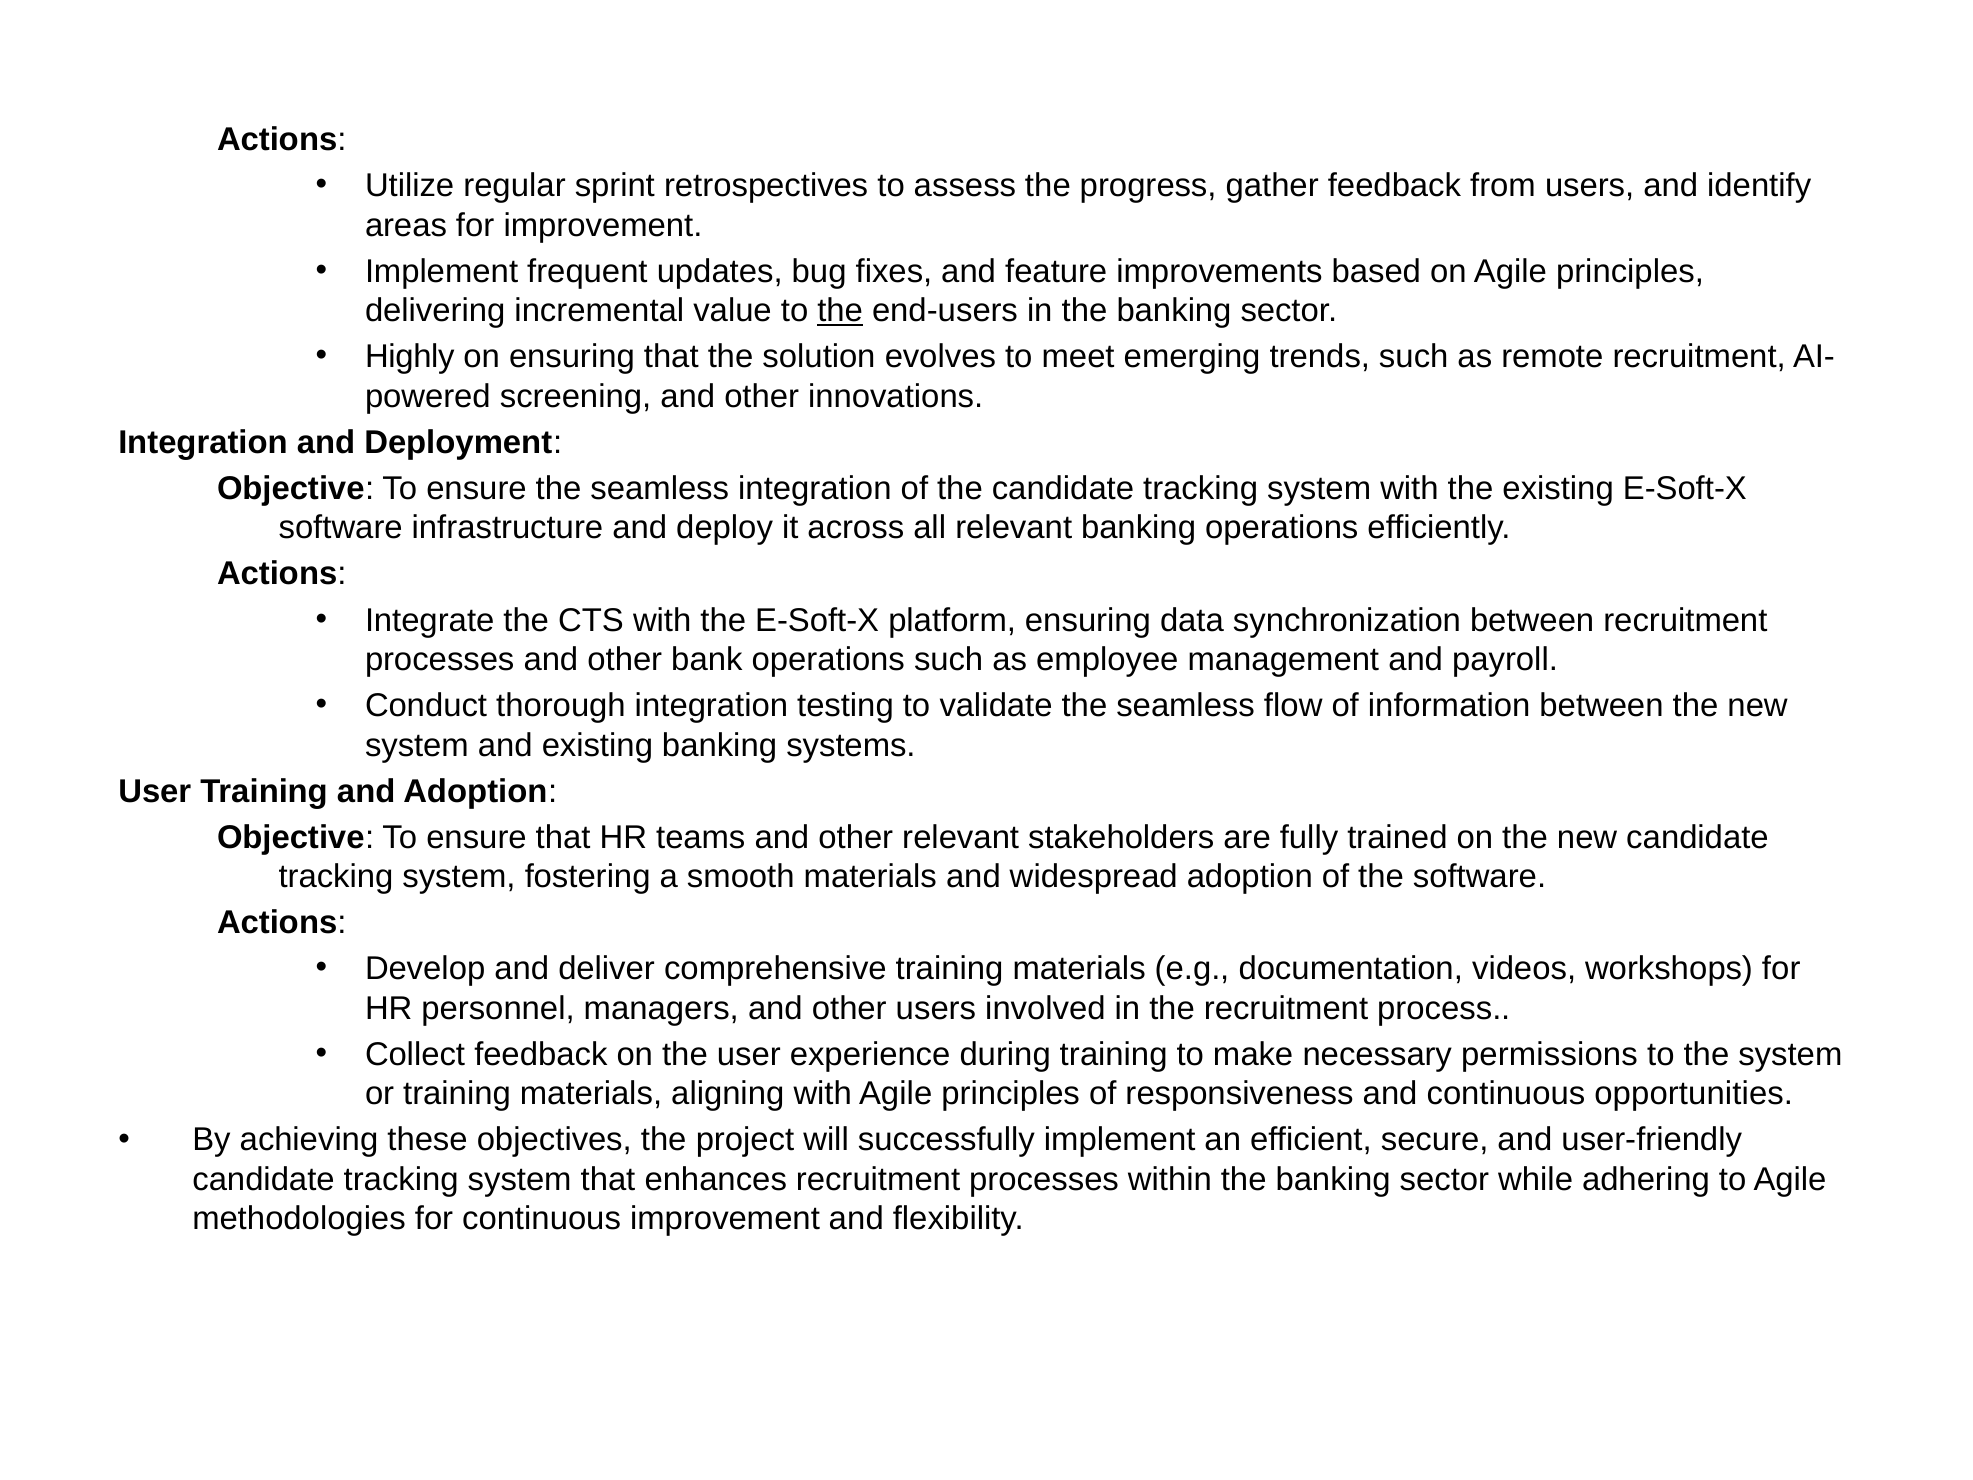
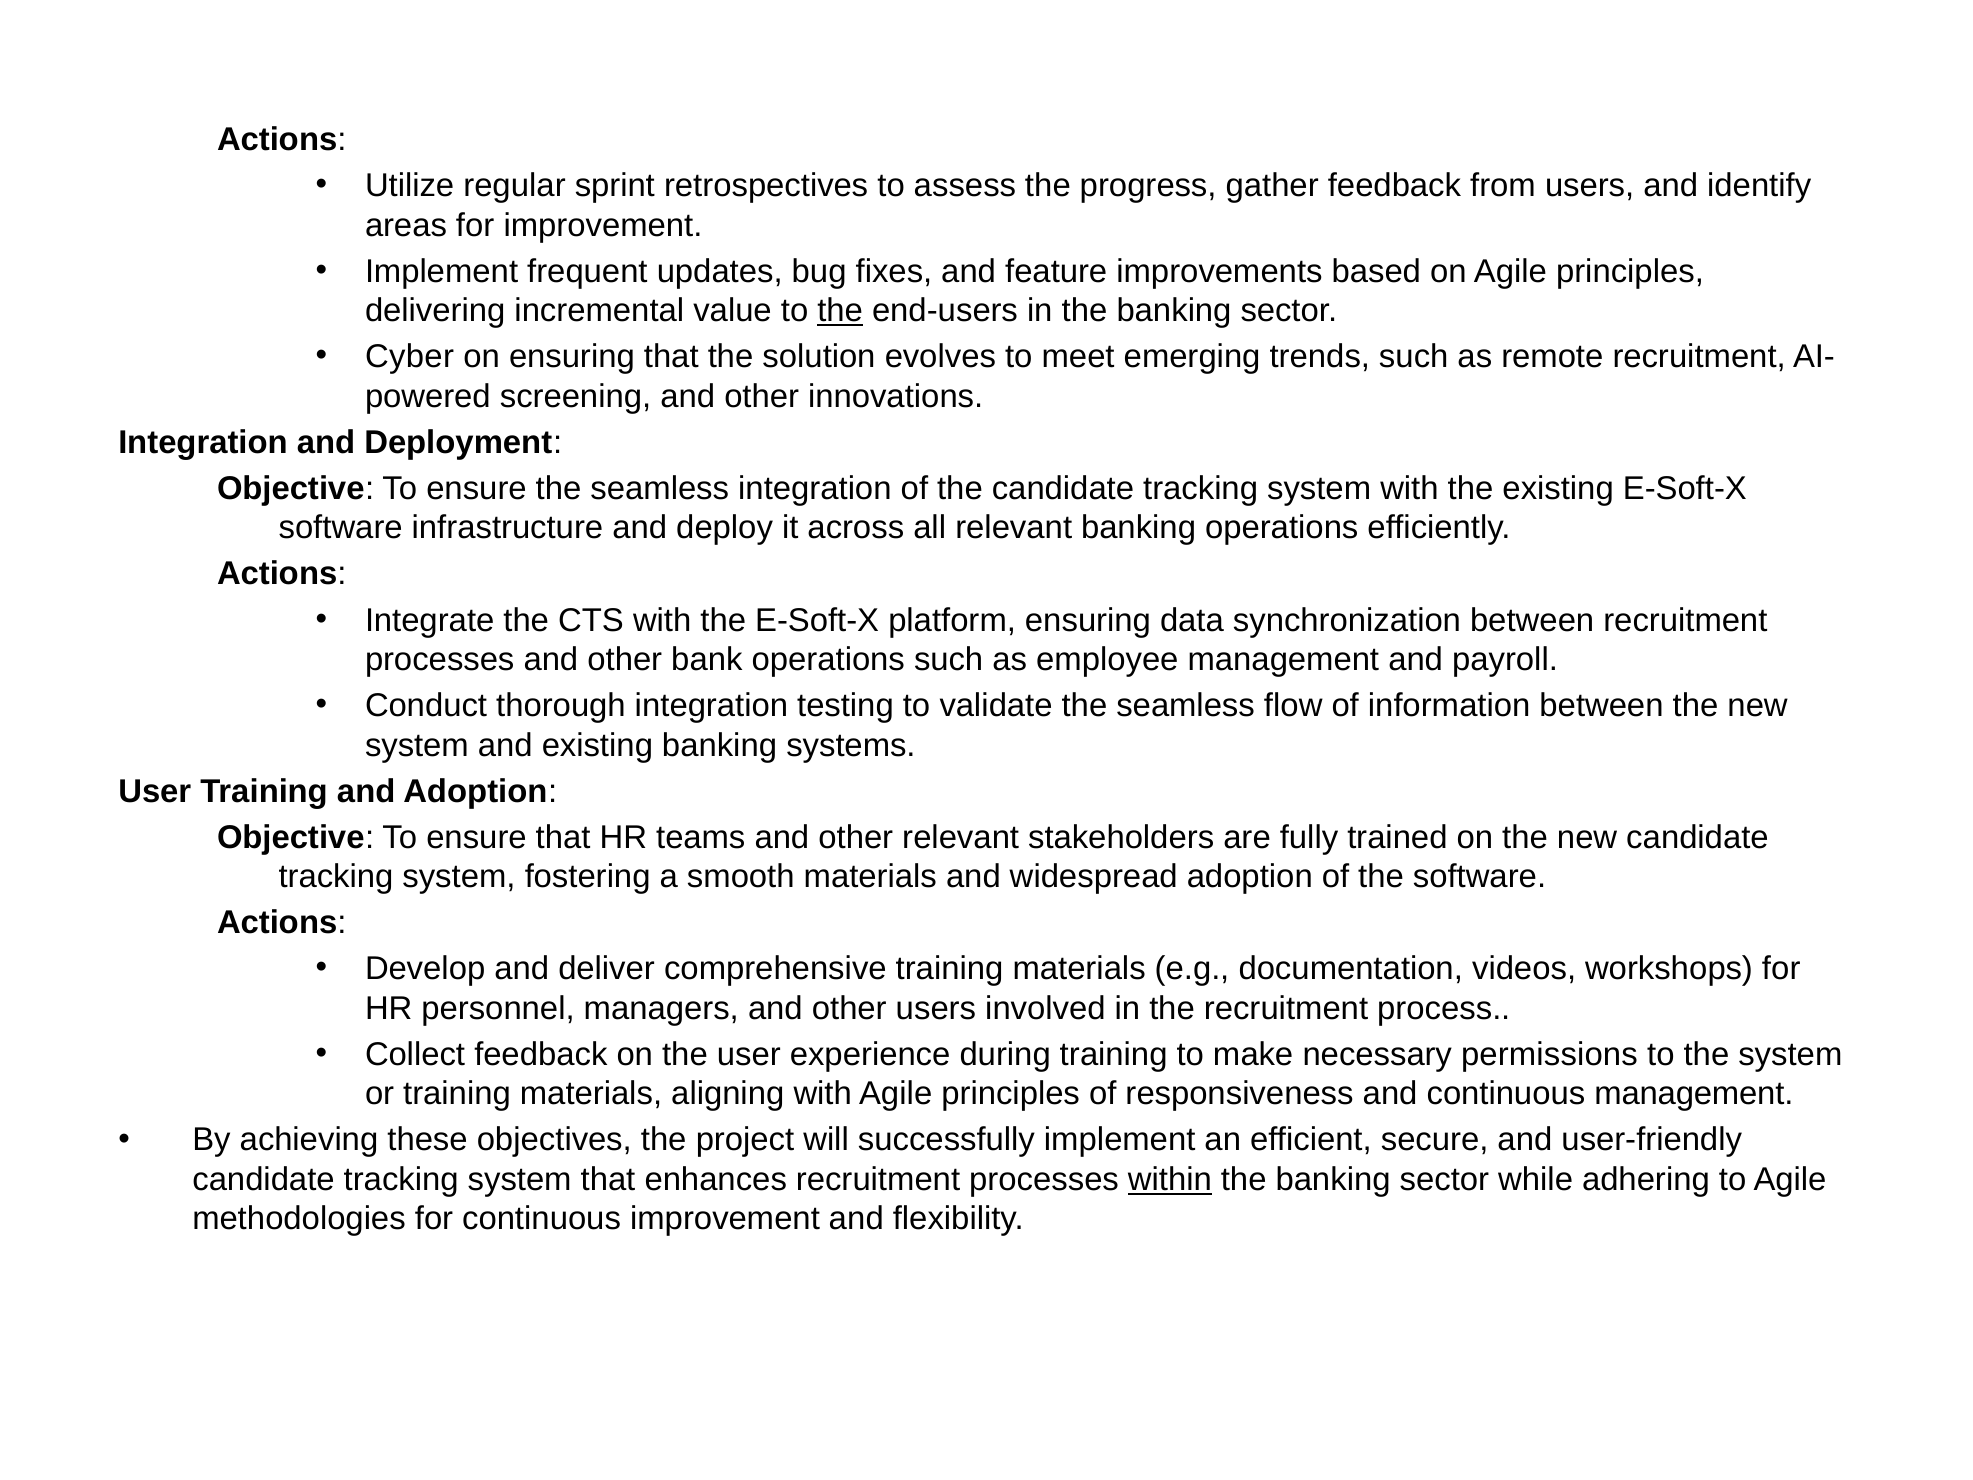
Highly: Highly -> Cyber (409, 357)
continuous opportunities: opportunities -> management (1694, 1094)
within underline: none -> present (1170, 1179)
